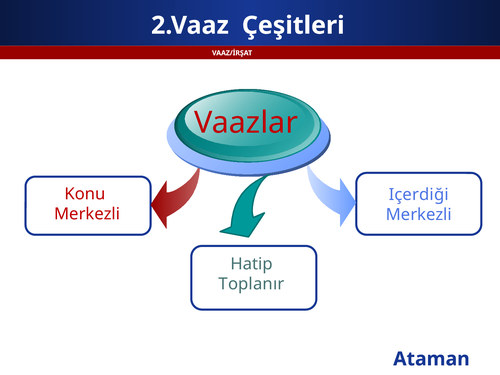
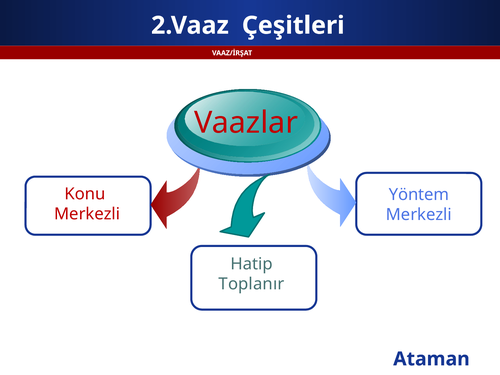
Içerdiği: Içerdiği -> Yöntem (419, 195)
